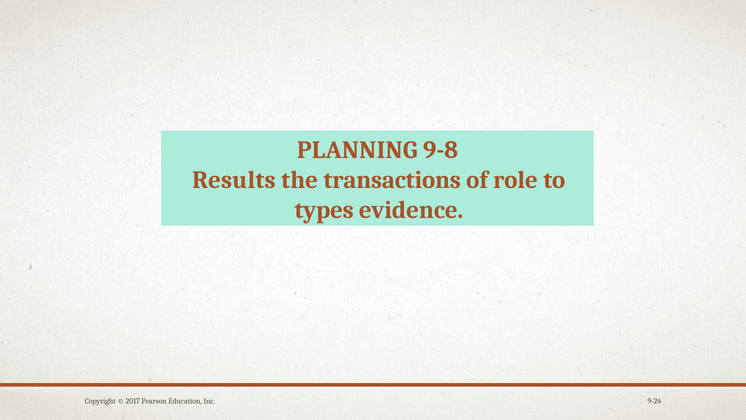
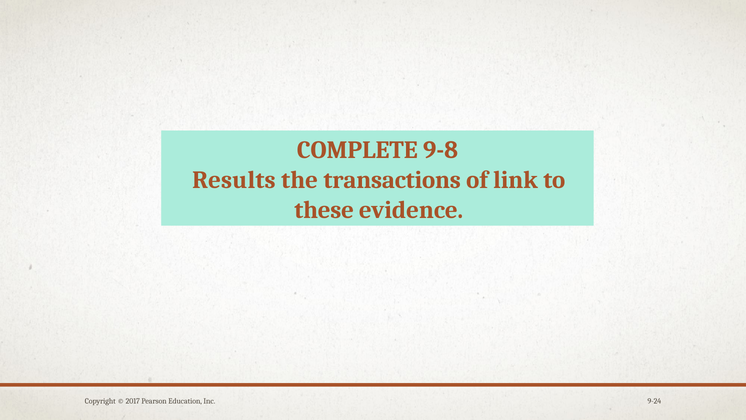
PLANNING: PLANNING -> COMPLETE (357, 150)
role: role -> link (516, 180)
types: types -> these (324, 210)
